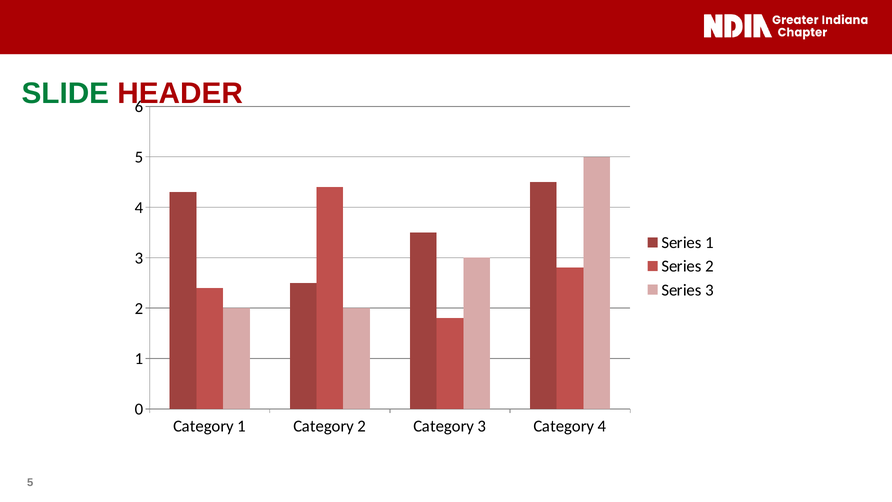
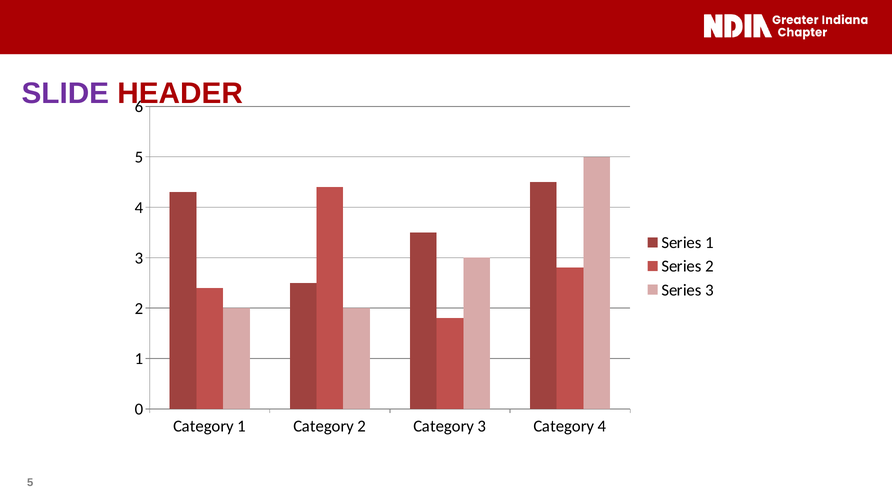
SLIDE colour: green -> purple (65, 93)
